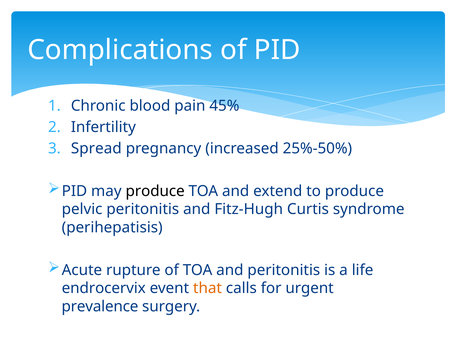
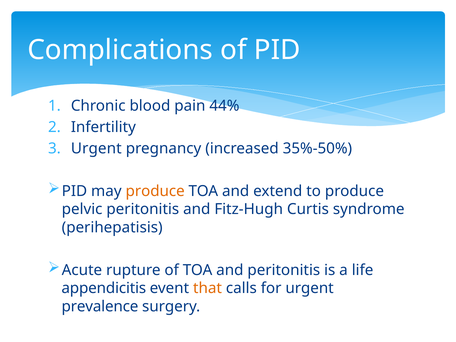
45%: 45% -> 44% (224, 106)
Spread: Spread -> Urgent (96, 148)
25%-50%: 25%-50% -> 35%-50% (317, 148)
produce colour: black -> orange (155, 191)
endrocervix: endrocervix -> appendicitis (104, 288)
